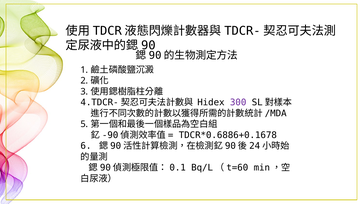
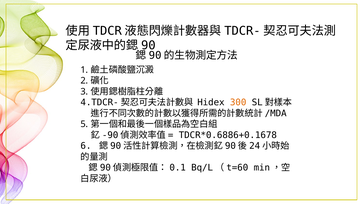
300 colour: purple -> orange (238, 102)
